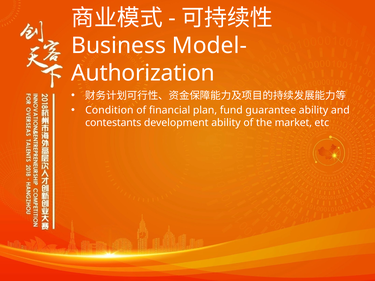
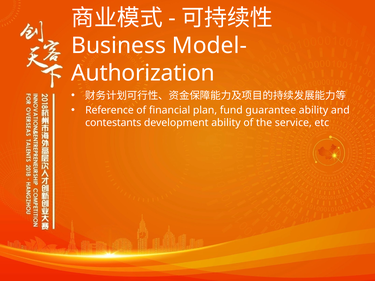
Condition: Condition -> Reference (109, 110)
market: market -> service (293, 123)
